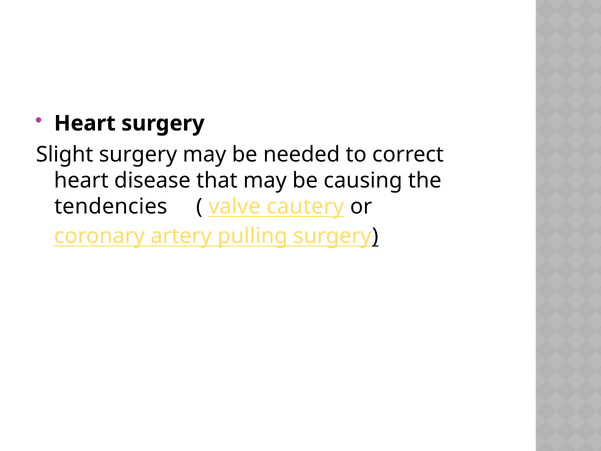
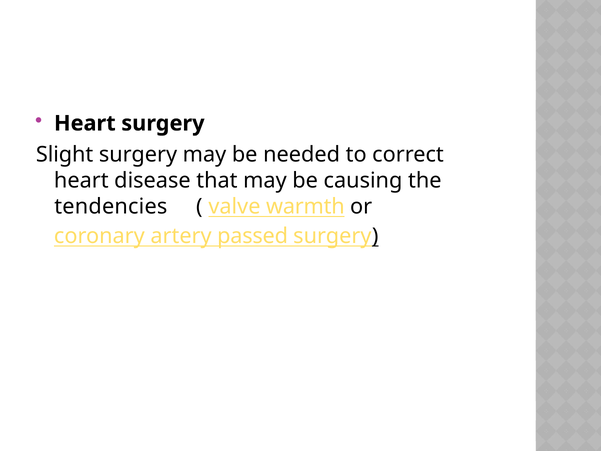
cautery: cautery -> warmth (305, 206)
pulling: pulling -> passed (253, 236)
